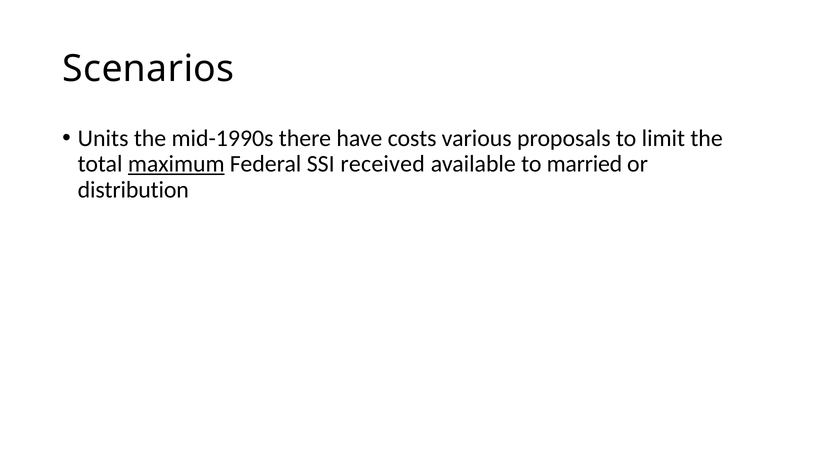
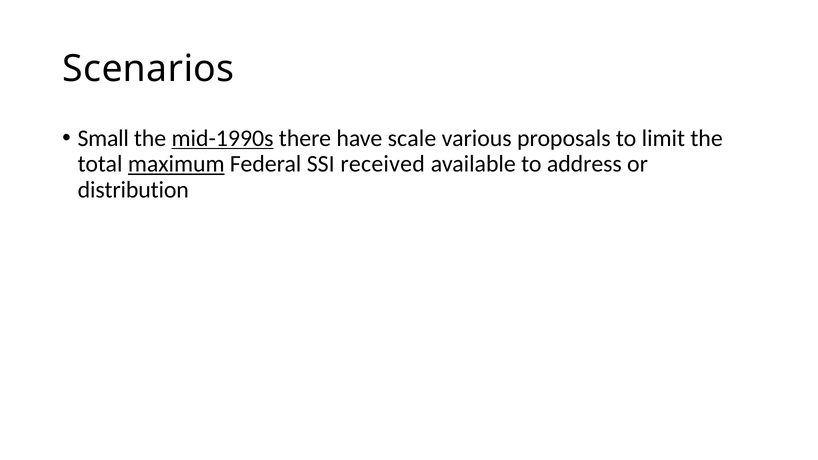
Units: Units -> Small (103, 138)
mid-1990s underline: none -> present (223, 138)
costs: costs -> scale (412, 138)
married: married -> address (584, 164)
